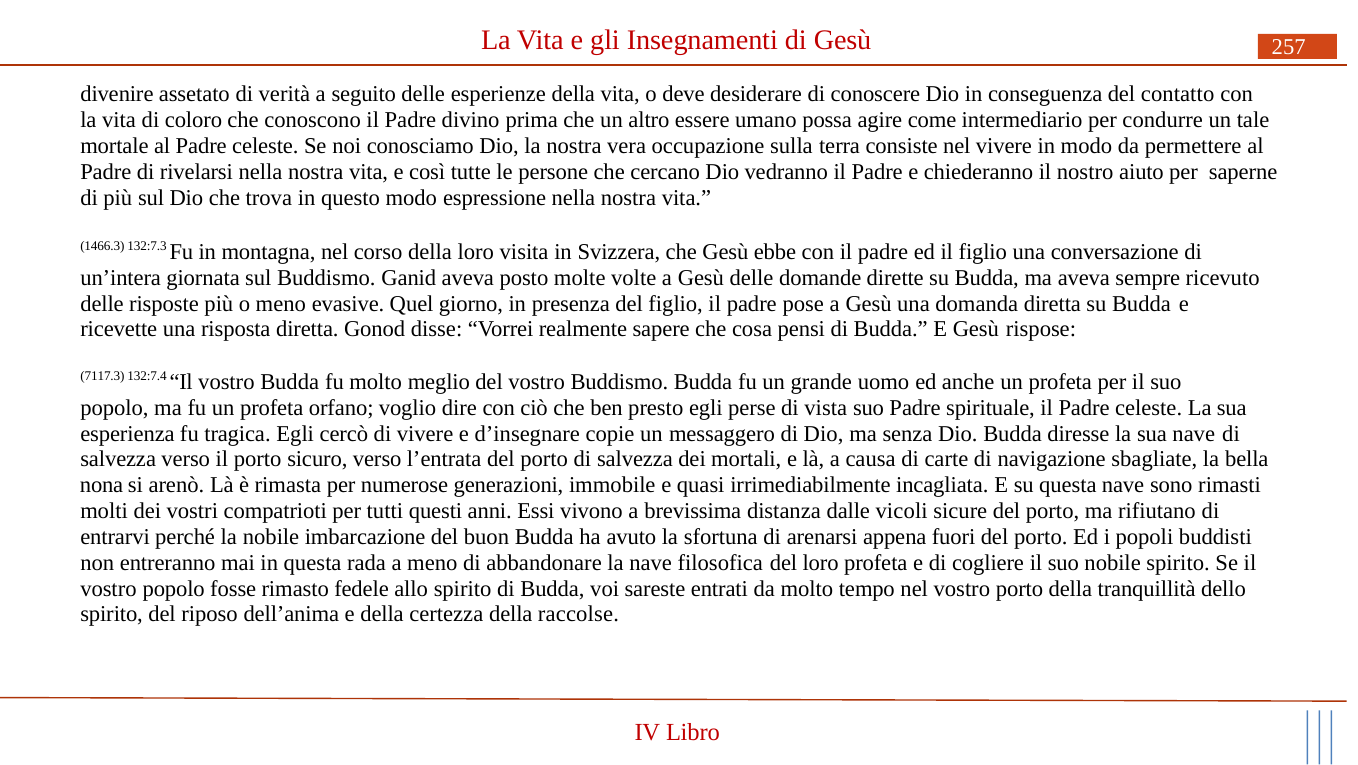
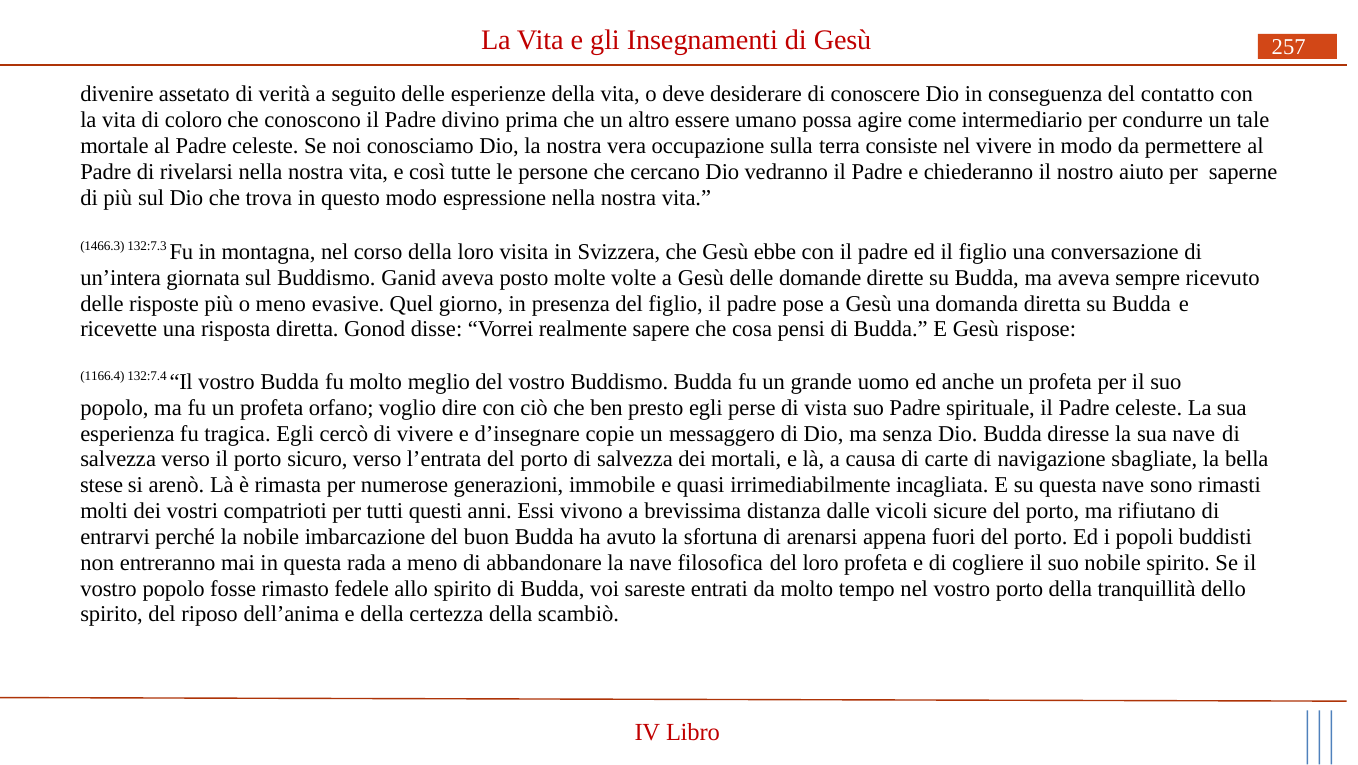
7117.3: 7117.3 -> 1166.4 (102, 376)
nona: nona -> stese (102, 485)
raccolse: raccolse -> scambiò (579, 614)
